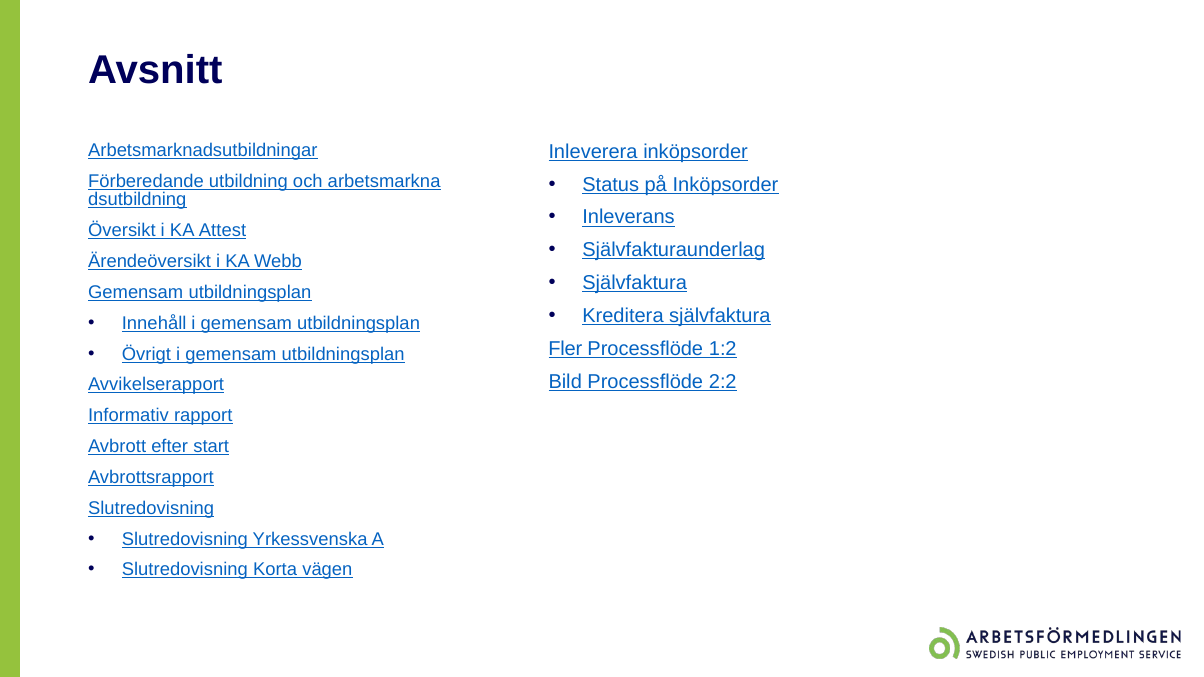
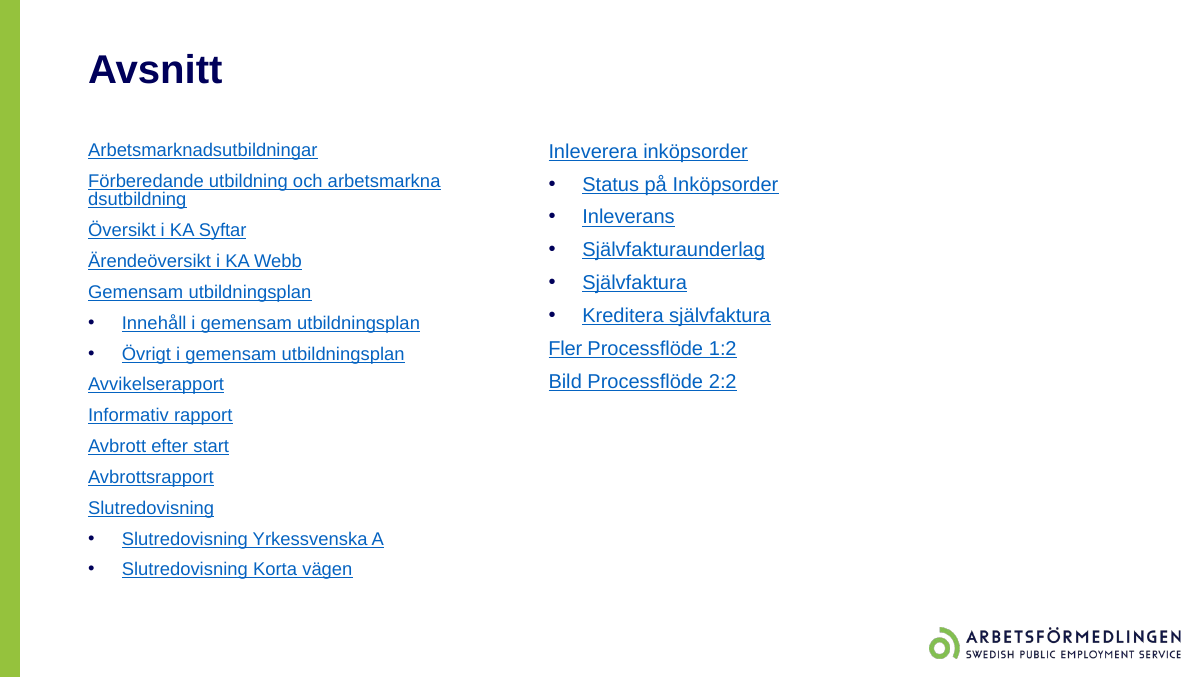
Attest: Attest -> Syftar (223, 231)
